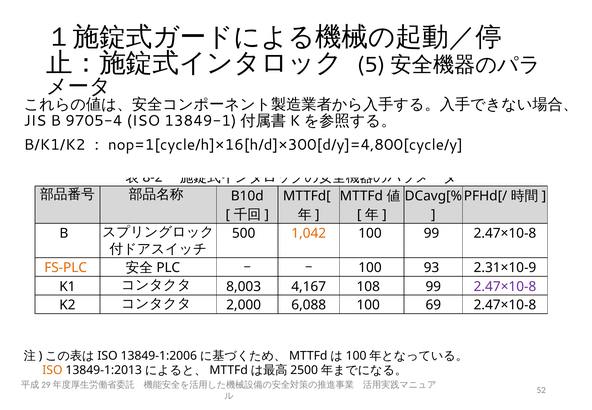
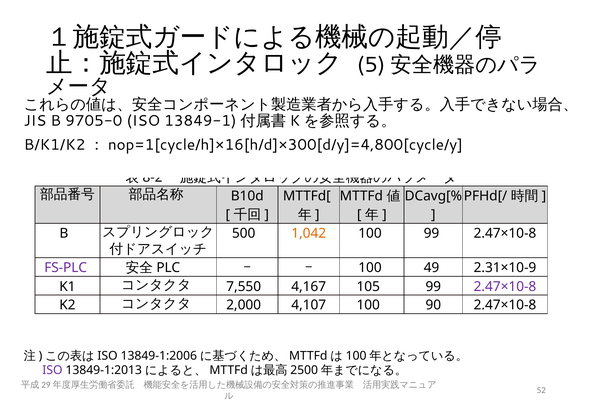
9705-4: 9705-4 -> 9705-0 (94, 121)
FS-PLC colour: orange -> purple (66, 268)
93: 93 -> 49 (432, 268)
8,003: 8,003 -> 7,550 (244, 286)
108: 108 -> 105 (368, 286)
6,088: 6,088 -> 4,107 (309, 305)
69: 69 -> 90 (433, 305)
ISO colour: orange -> purple (52, 370)
